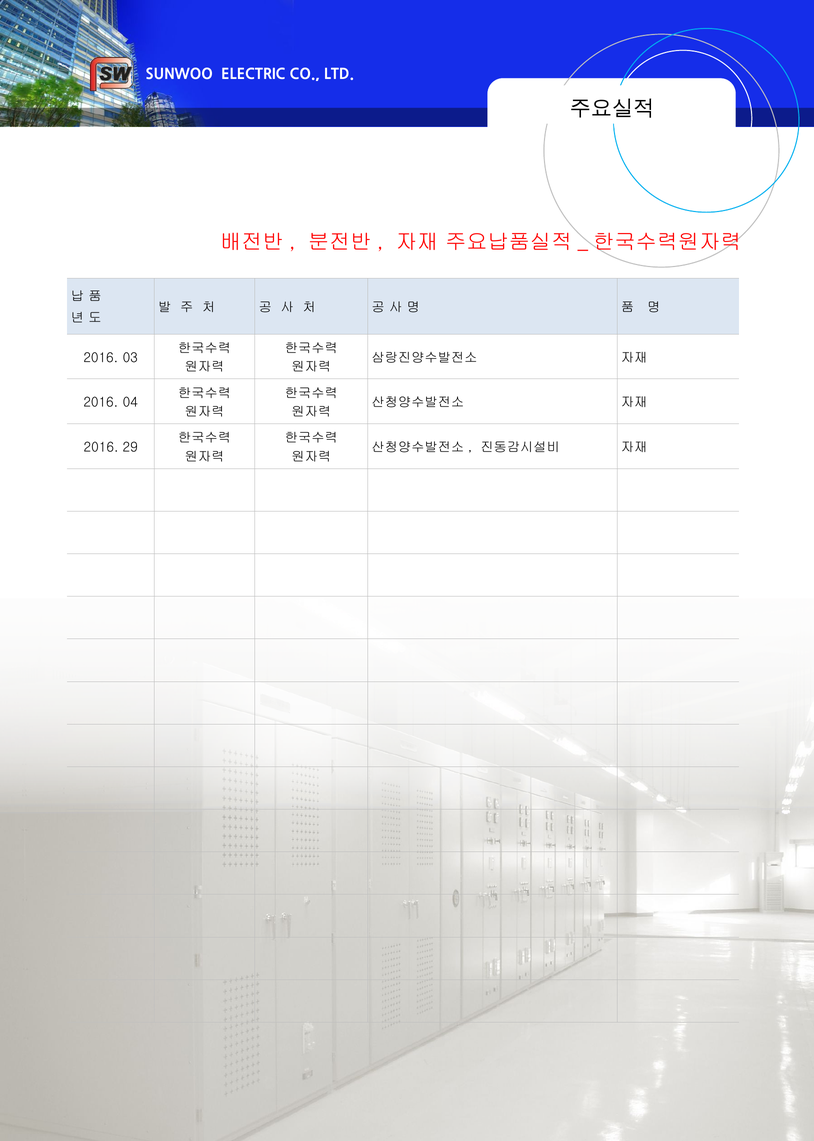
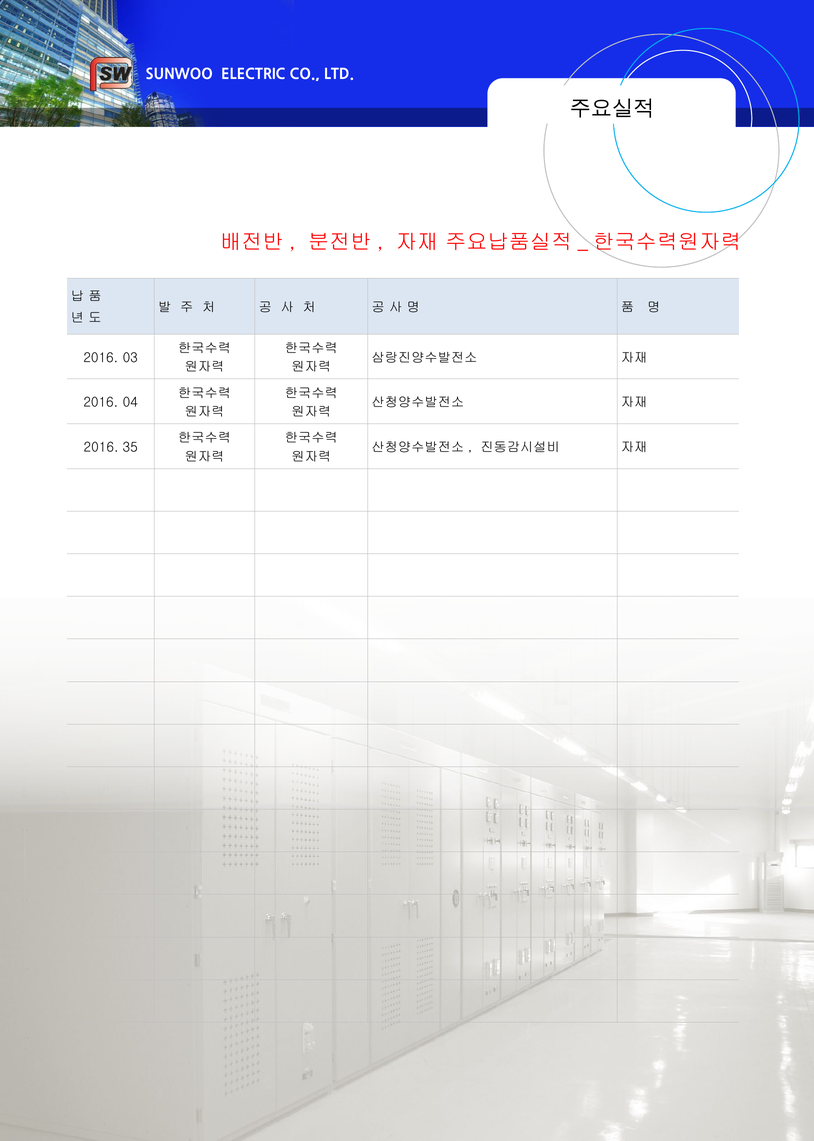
29: 29 -> 35 (130, 448)
